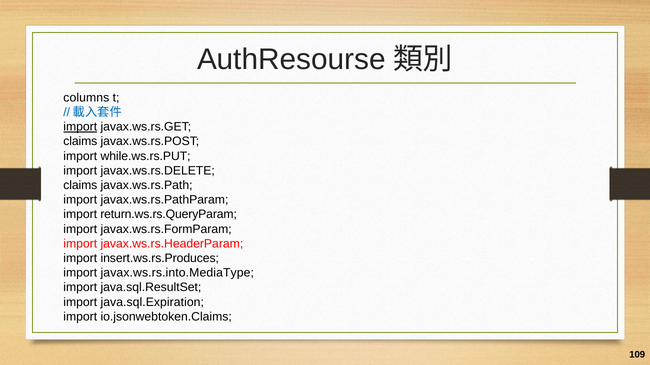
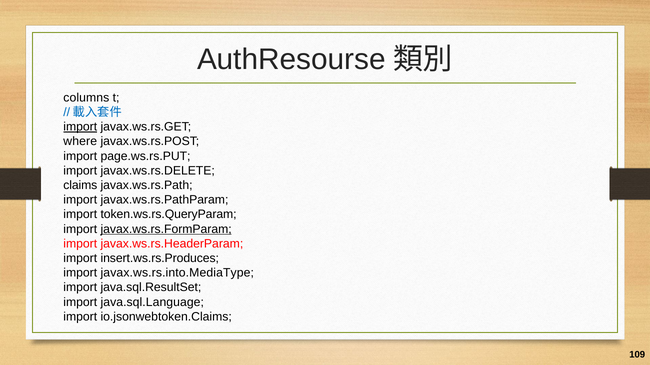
claims: claims -> where (80, 142)
while.ws.rs.PUT: while.ws.rs.PUT -> page.ws.rs.PUT (145, 156)
return.ws.rs.QueryParam: return.ws.rs.QueryParam -> token.ws.rs.QueryParam (169, 215)
javax.ws.rs.FormParam underline: none -> present (166, 229)
java.sql.Expiration: java.sql.Expiration -> java.sql.Language (152, 303)
